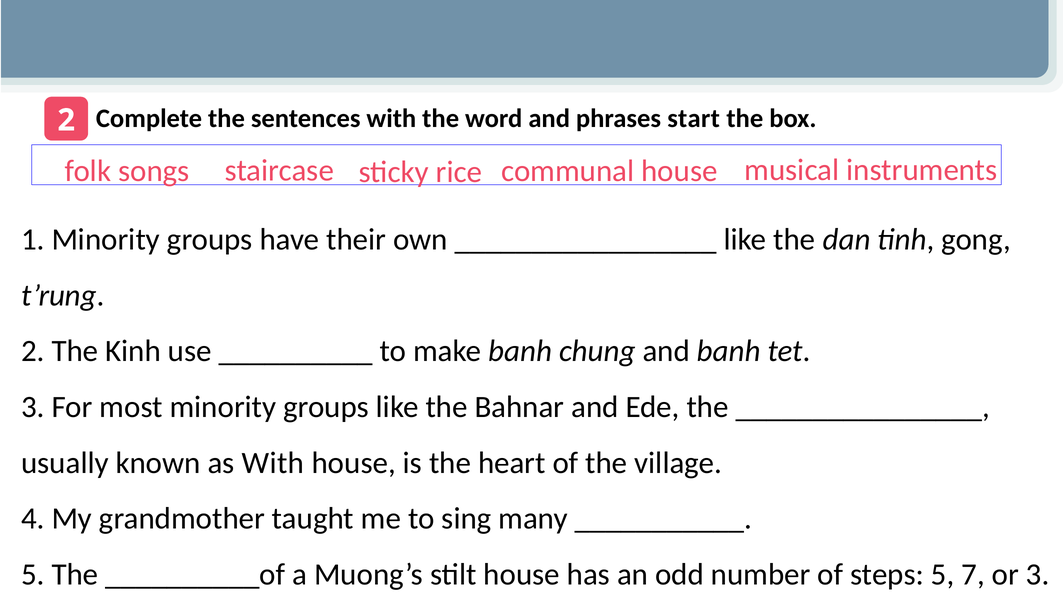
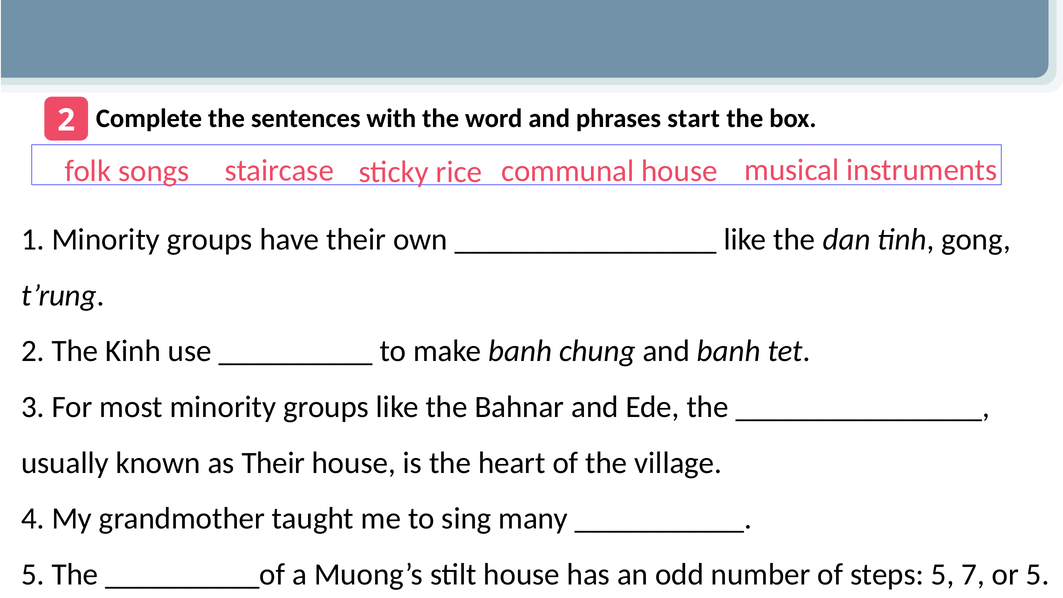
as With: With -> Their (273, 463)
or 3: 3 -> 5 (1038, 575)
